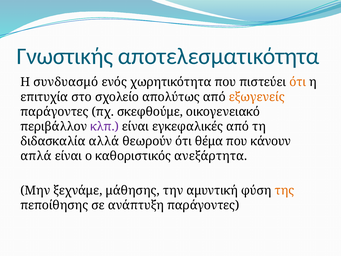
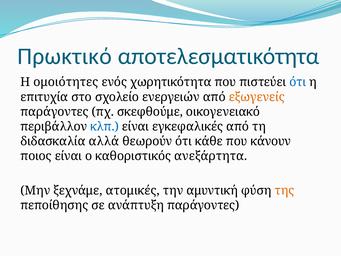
Γνωστικής: Γνωστικής -> Πρωκτικό (65, 56)
συνδυασμό: συνδυασμό -> ομοιότητες (66, 82)
ότι colour: orange -> blue (298, 82)
απολύτως: απολύτως -> ενεργειών (171, 97)
κλπ colour: purple -> blue (105, 126)
θέμα: θέμα -> κάθε (209, 141)
απλά: απλά -> ποιος (36, 156)
μάθησης: μάθησης -> ατομικές (133, 190)
